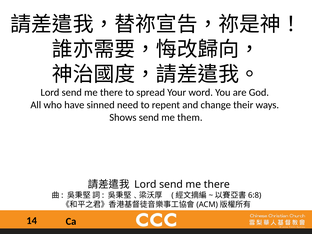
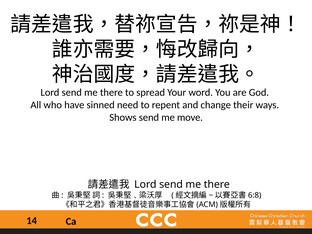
them: them -> move (190, 117)
